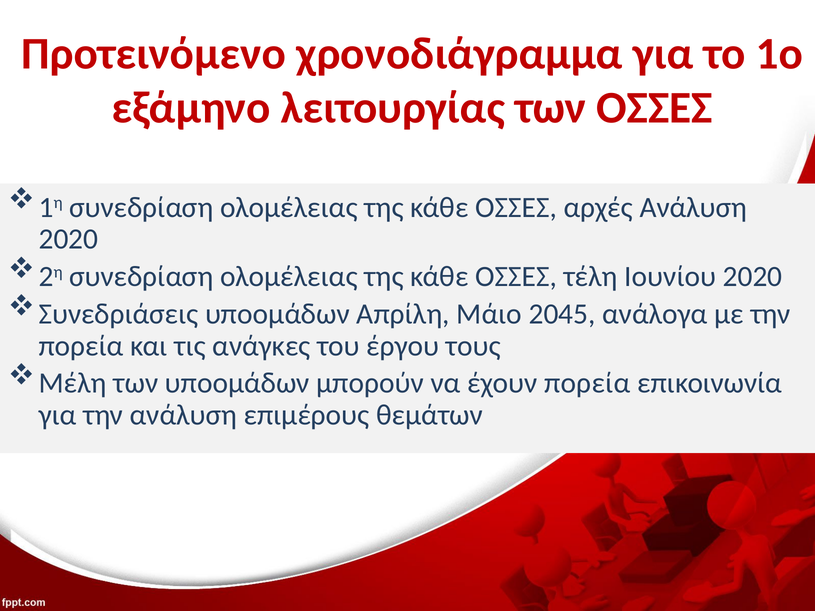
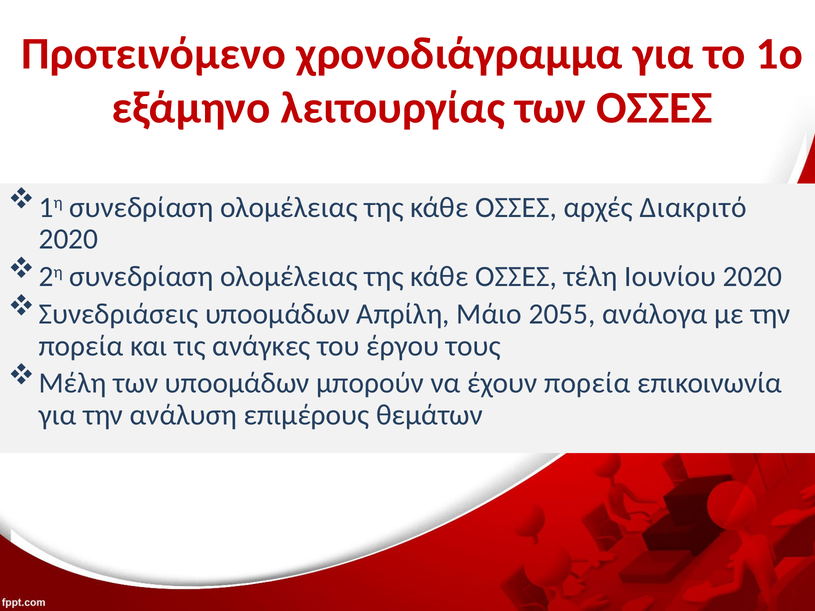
αρχές Ανάλυση: Ανάλυση -> Διακριτό (693, 207)
2045: 2045 -> 2055 (562, 314)
